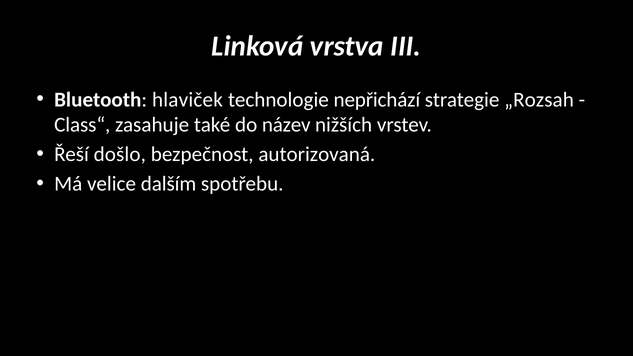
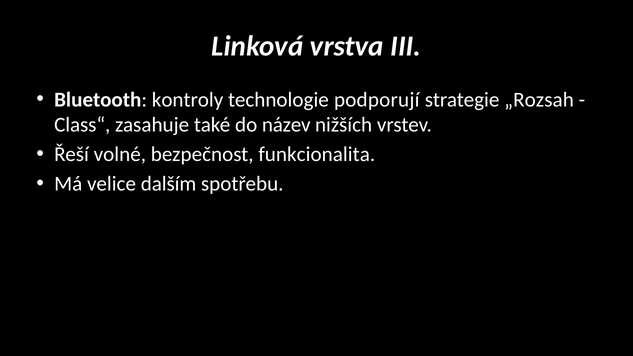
hlaviček: hlaviček -> kontroly (188, 100)
nepřichází: nepřichází -> podporují (377, 100)
došlo: došlo -> volné (120, 154)
autorizovaná: autorizovaná -> funkcionalita (317, 154)
